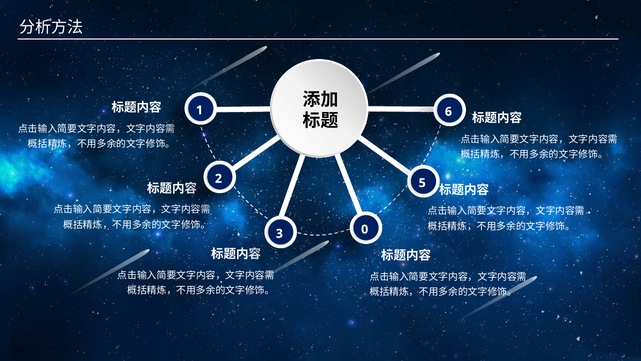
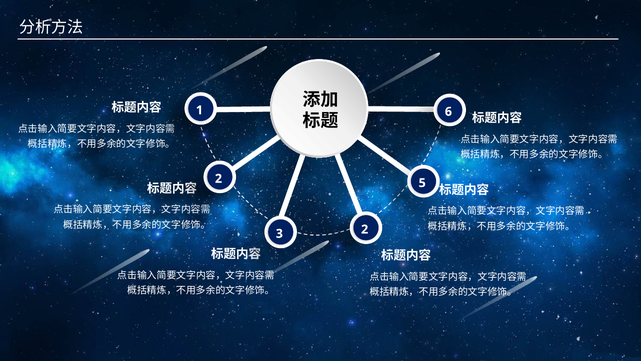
3 0: 0 -> 2 (365, 229)
